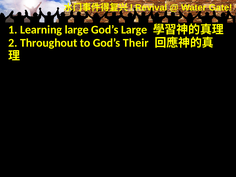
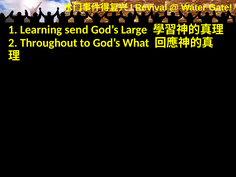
Learning large: large -> send (77, 30)
Their: Their -> What (136, 43)
